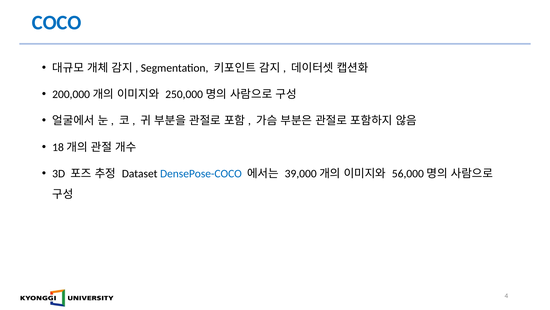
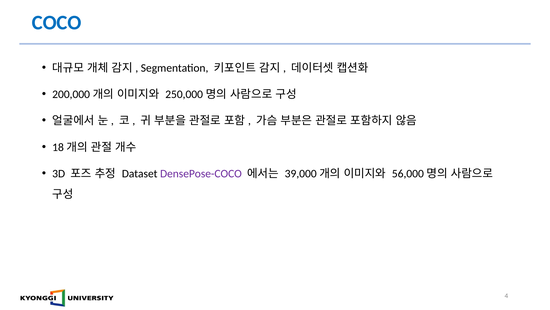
DensePose-COCO colour: blue -> purple (201, 173)
